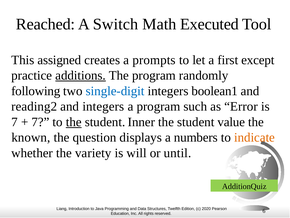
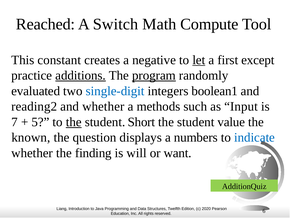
Executed: Executed -> Compute (209, 24)
assigned: assigned -> constant (59, 60)
prompts: prompts -> negative (154, 60)
let underline: none -> present (199, 60)
program underline: none -> present (154, 75)
following: following -> evaluated (36, 91)
and integers: integers -> whether (103, 106)
a program: program -> methods (158, 106)
Error: Error -> Input (241, 106)
7: 7 -> 5 (40, 122)
Inner: Inner -> Short (141, 122)
indicate colour: orange -> blue (255, 137)
variety: variety -> finding (93, 153)
until: until -> want (178, 153)
